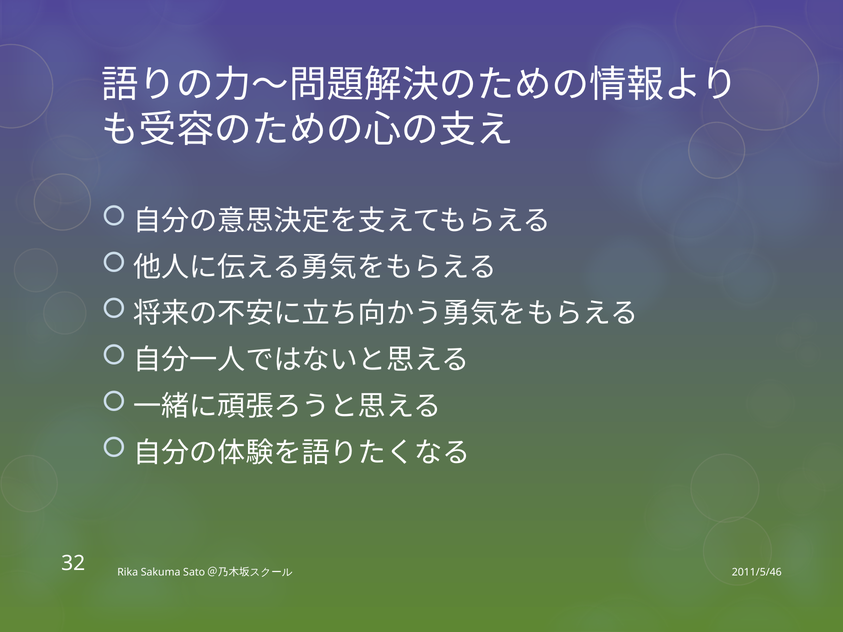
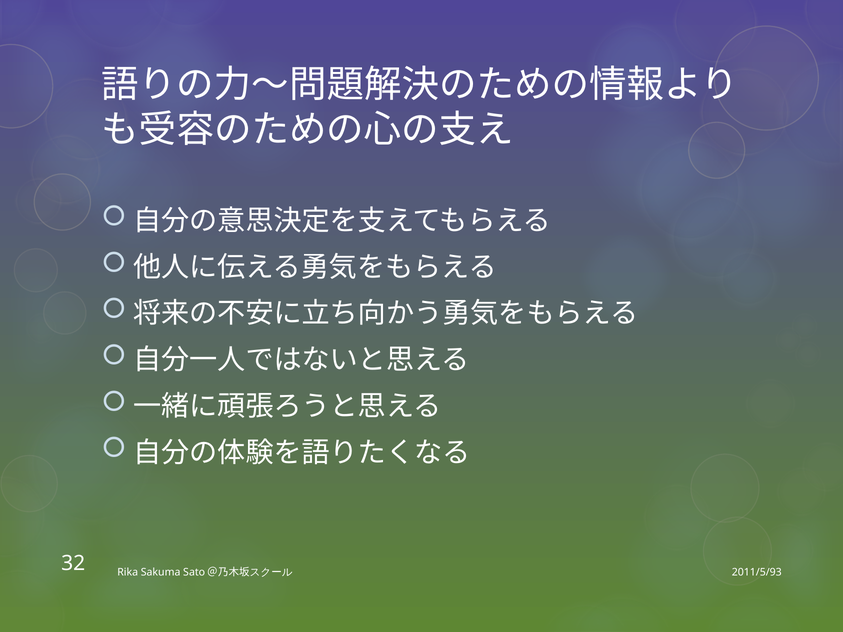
2011/5/46: 2011/5/46 -> 2011/5/93 (757, 573)
